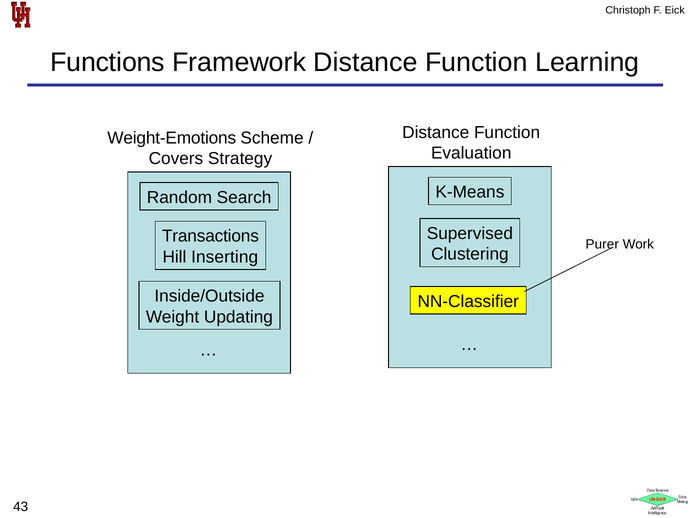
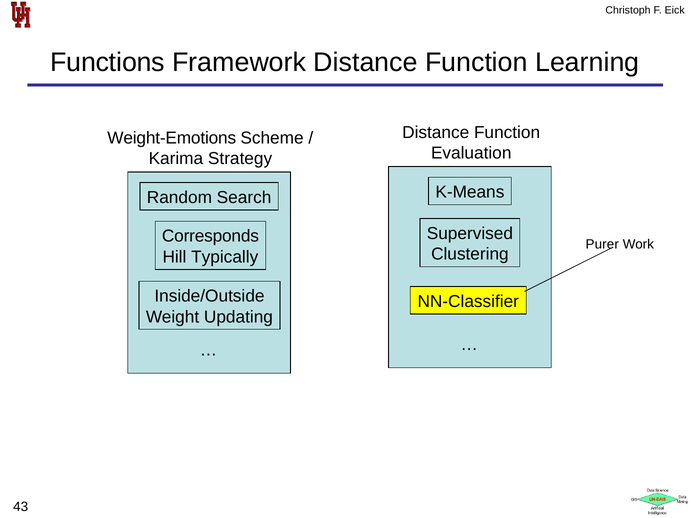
Covers: Covers -> Karima (176, 159)
Transactions: Transactions -> Corresponds (210, 236)
Inserting: Inserting -> Typically (225, 257)
